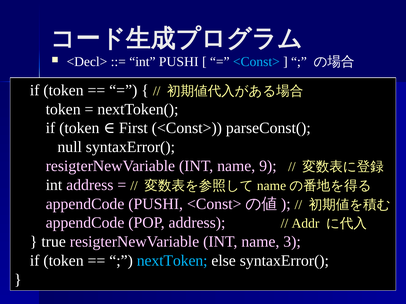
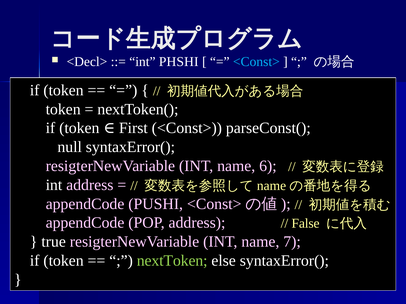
int PUSHI: PUSHI -> PHSHI (179, 62)
9: 9 -> 6 (268, 166)
Addr: Addr -> False (306, 224)
3: 3 -> 7 (292, 242)
nextToken colour: light blue -> light green (172, 261)
